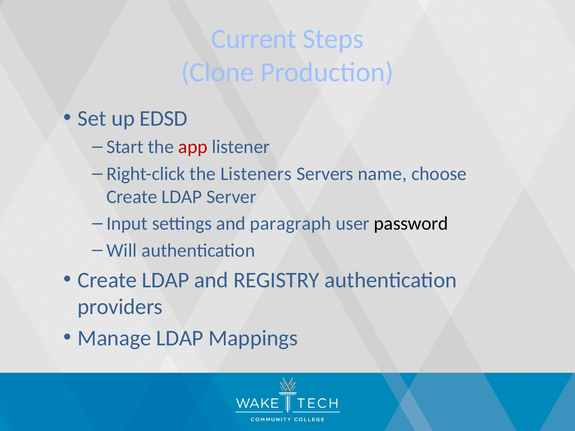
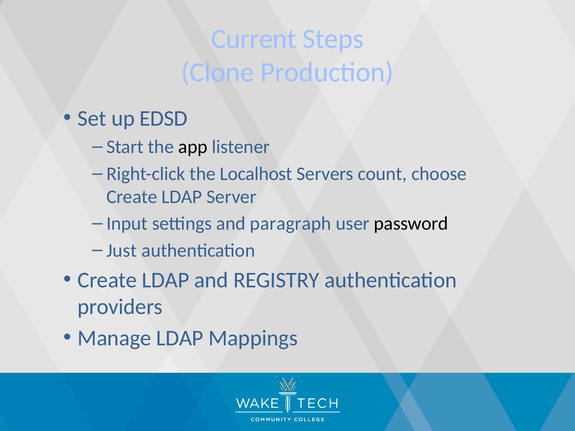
app colour: red -> black (193, 147)
Listeners: Listeners -> Localhost (256, 174)
name: name -> count (382, 174)
Will: Will -> Just (122, 250)
